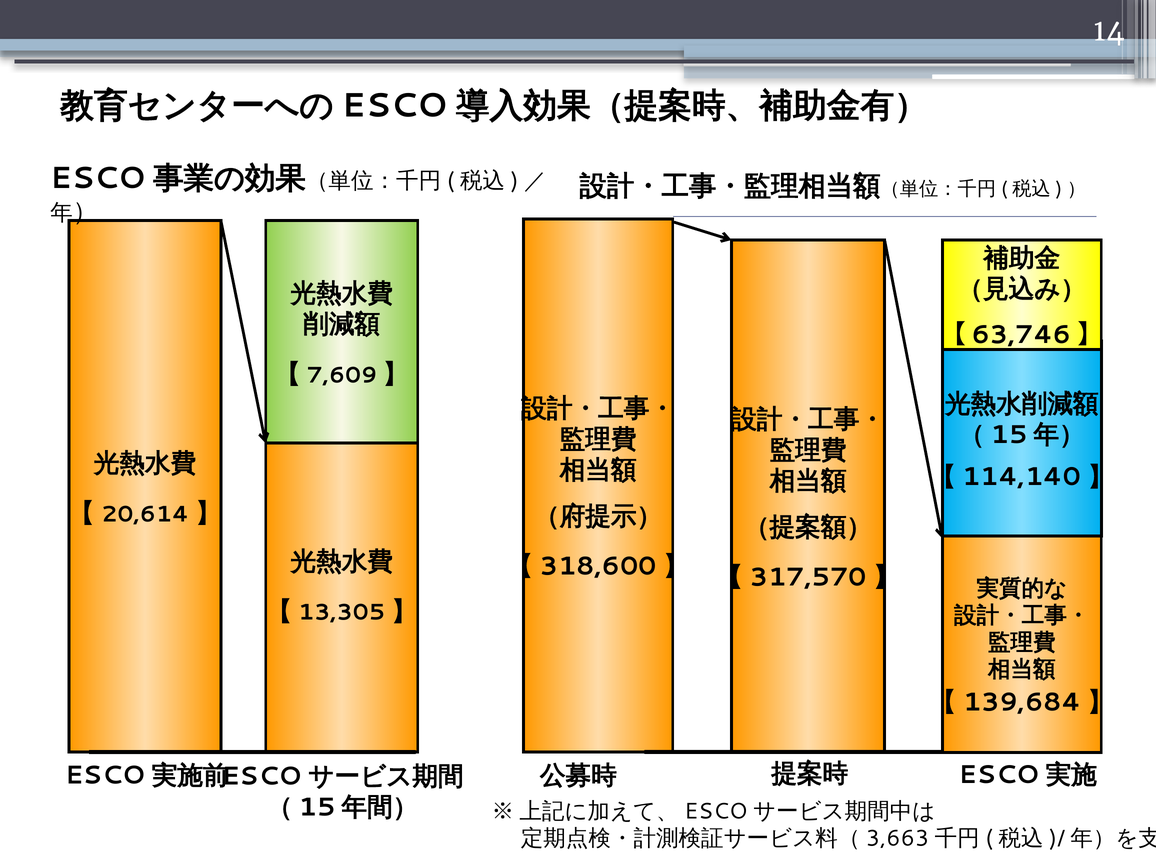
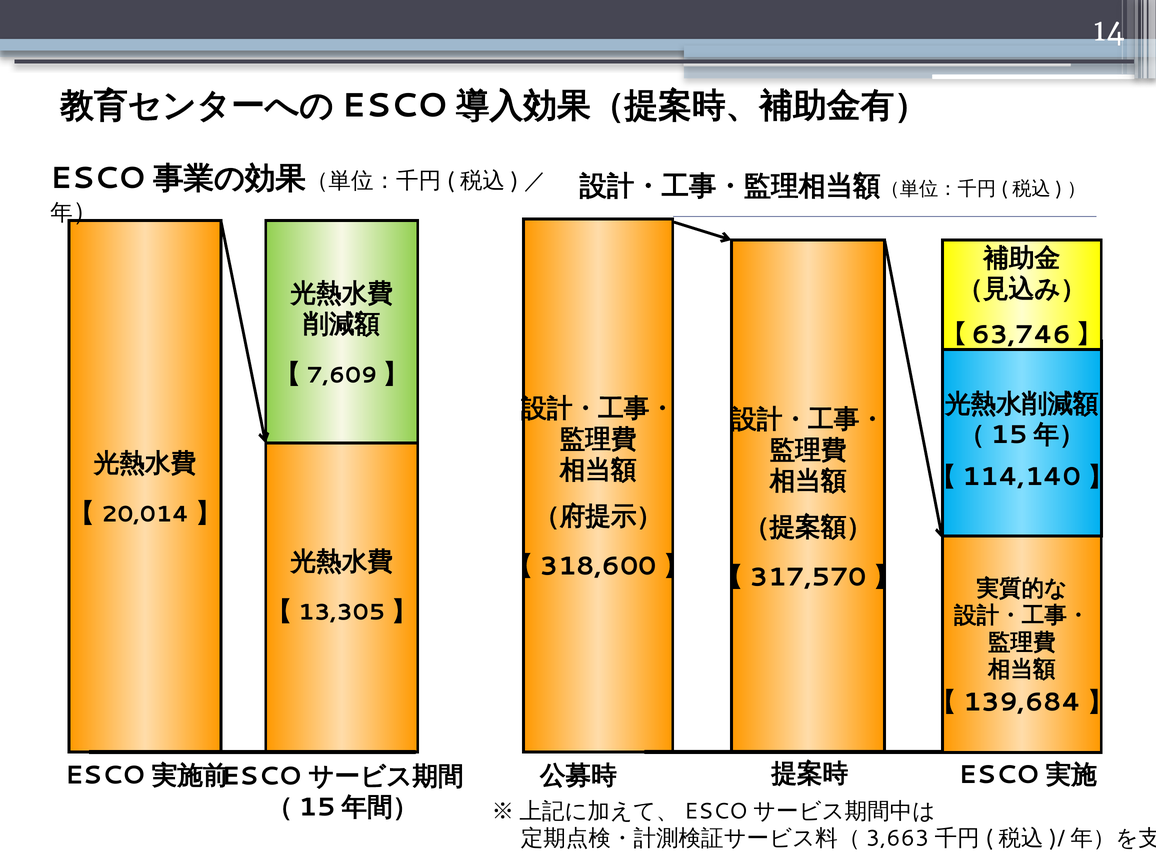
20,614: 20,614 -> 20,014 (145, 514)
